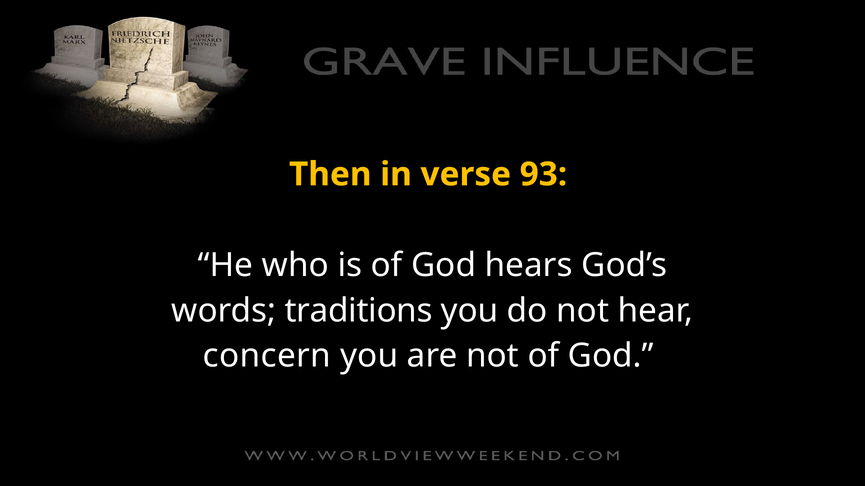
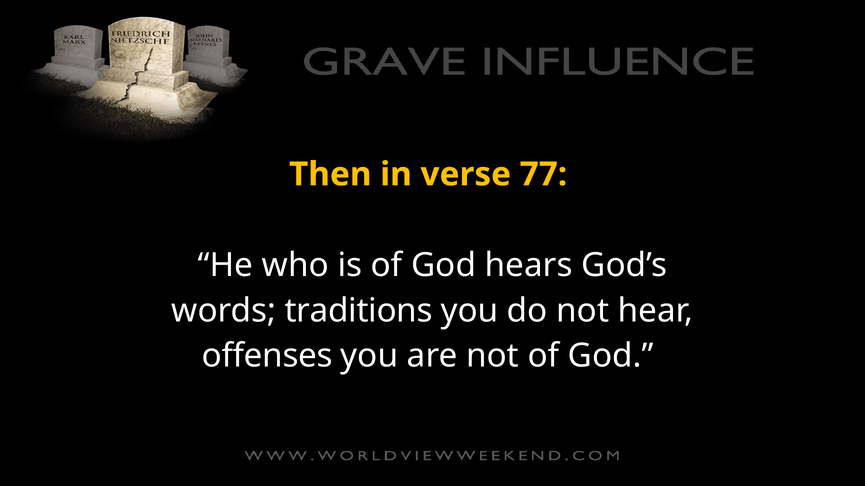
93: 93 -> 77 (543, 175)
concern: concern -> offenses (267, 356)
